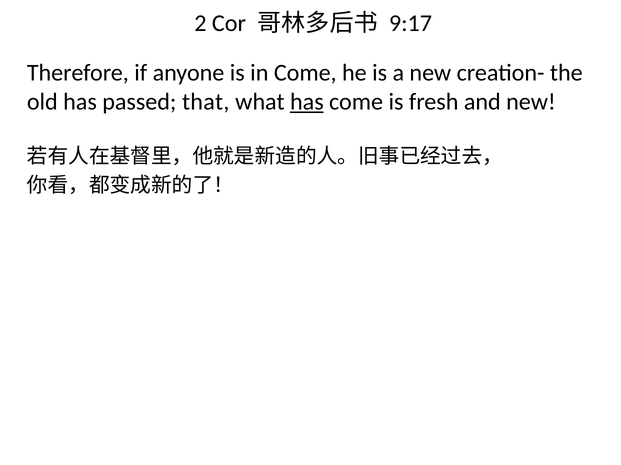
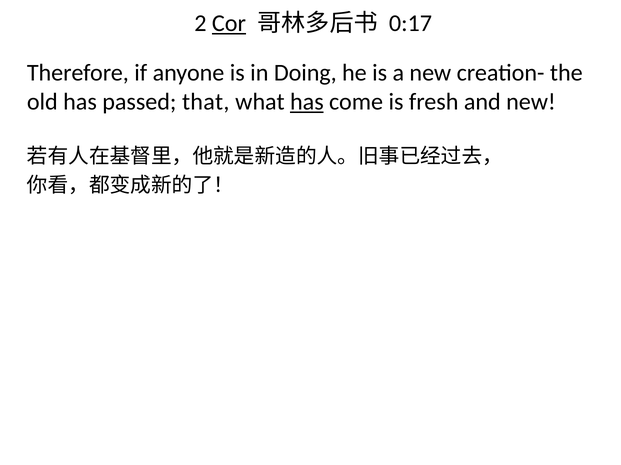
Cor underline: none -> present (229, 23)
9:17: 9:17 -> 0:17 (410, 23)
in Come: Come -> Doing (305, 73)
